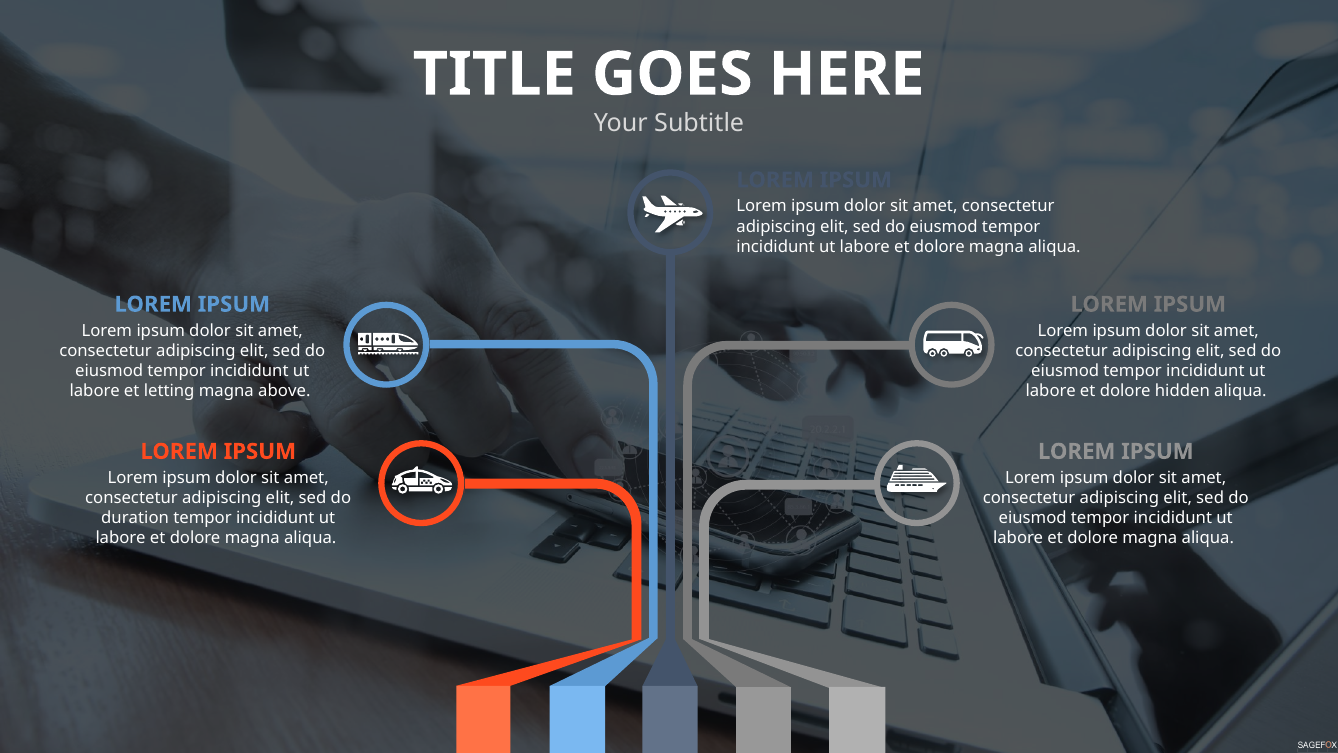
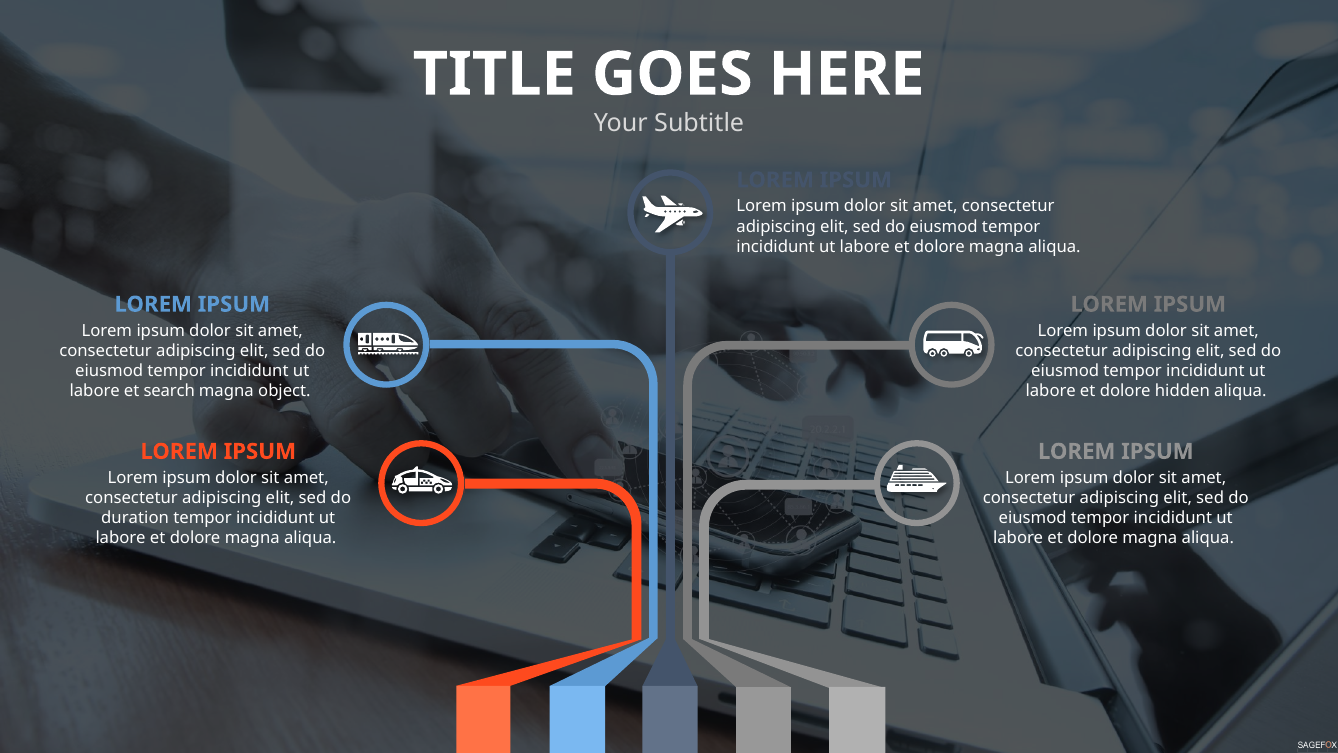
letting: letting -> search (169, 391)
above: above -> object (284, 391)
